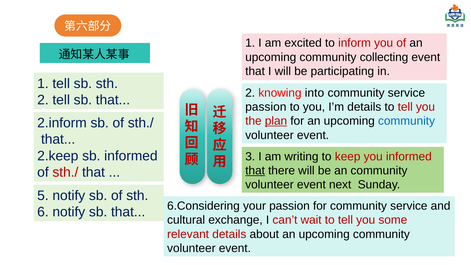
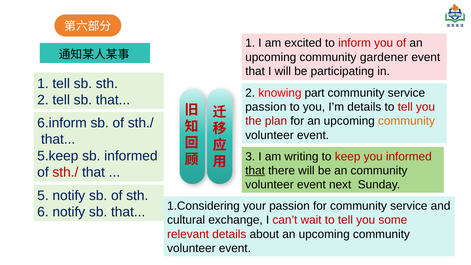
collecting: collecting -> gardener (384, 57)
into: into -> part (315, 93)
plan underline: present -> none (276, 121)
community colour: blue -> orange (407, 121)
2.inform: 2.inform -> 6.inform (62, 123)
2.keep: 2.keep -> 5.keep (58, 156)
6.Considering: 6.Considering -> 1.Considering (203, 206)
